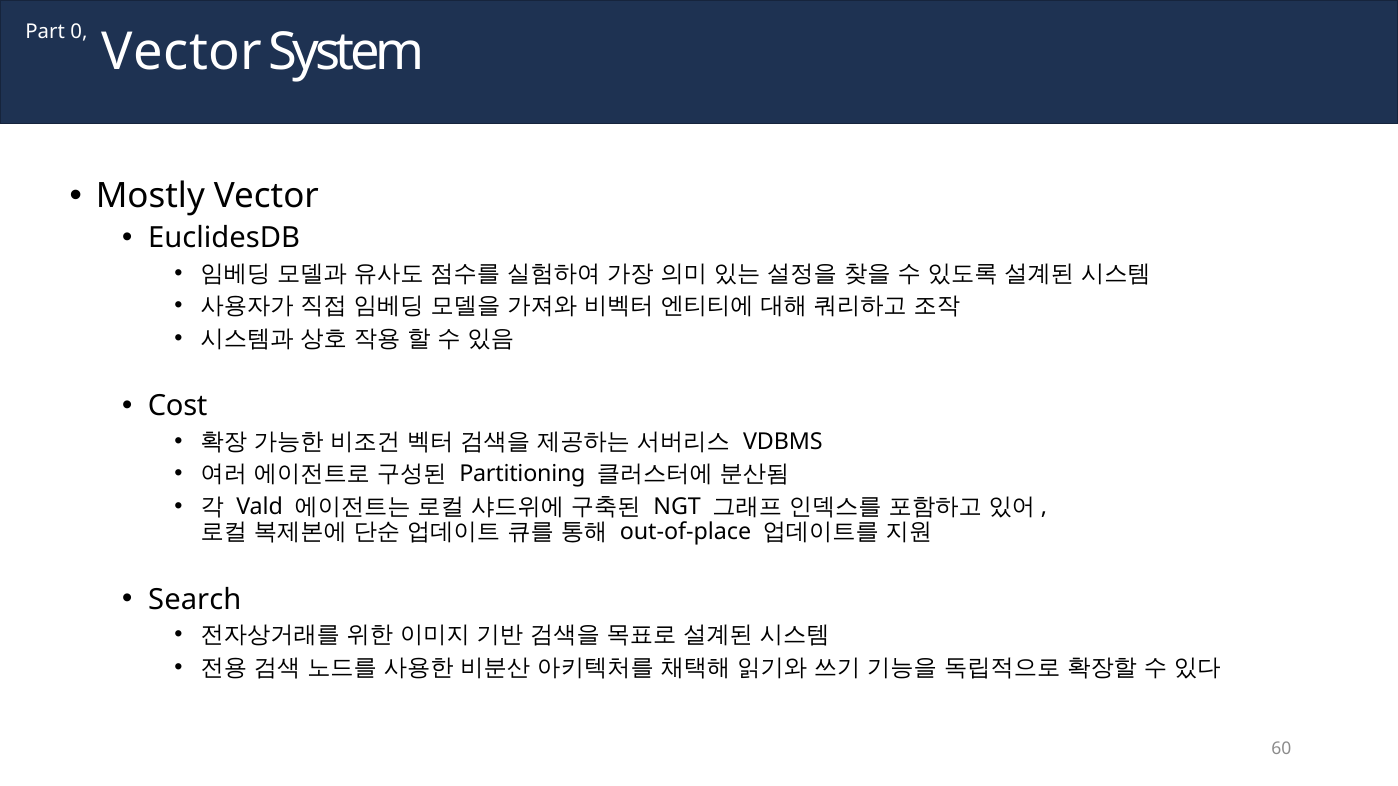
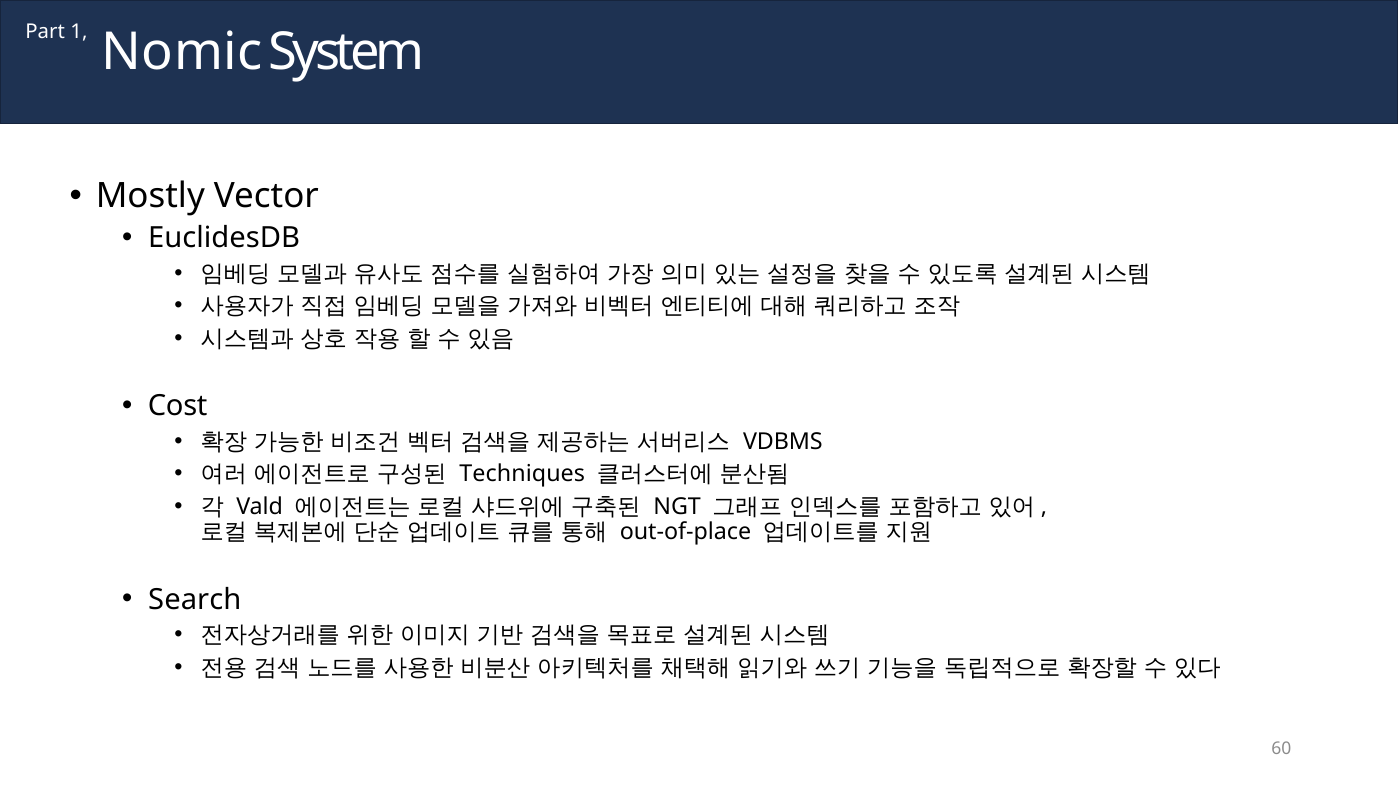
0: 0 -> 1 (79, 32)
Vector: Vector -> Nomic (182, 52)
Partitioning: Partitioning -> Techniques (522, 474)
